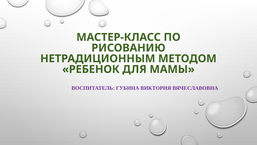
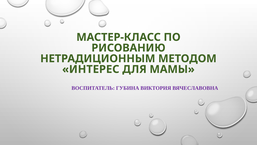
РЕБЕНОК: РЕБЕНОК -> ИНТЕРЕС (91, 69)
